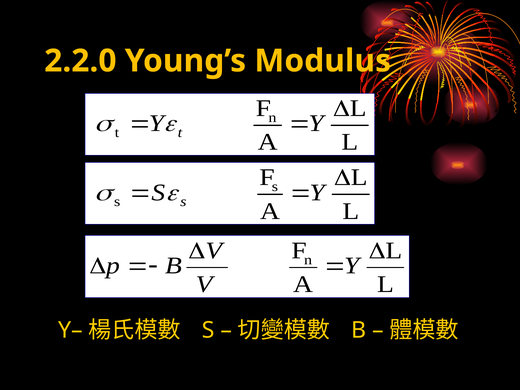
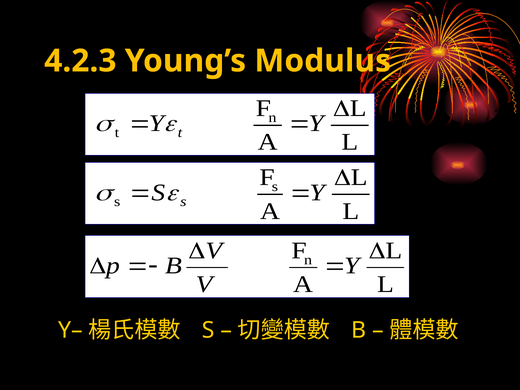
2.2.0: 2.2.0 -> 4.2.3 (80, 61)
